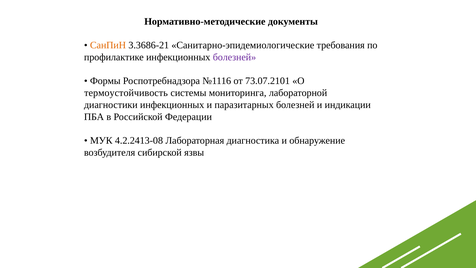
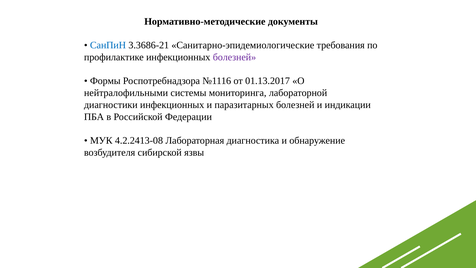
СанПиН colour: orange -> blue (108, 45)
73.07.2101: 73.07.2101 -> 01.13.2017 (268, 81)
термоустойчивость: термоустойчивость -> нейтралофильными (126, 93)
